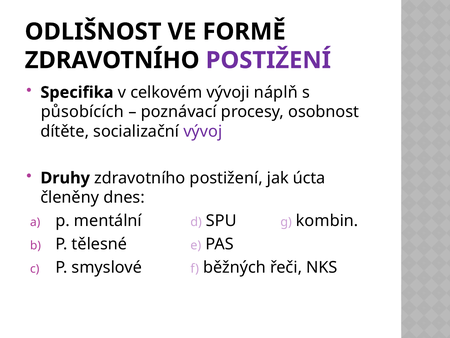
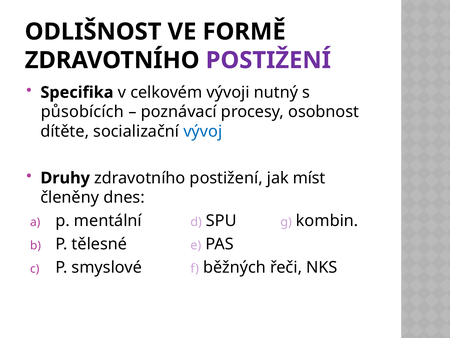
náplň: náplň -> nutný (276, 92)
vývoj colour: purple -> blue (203, 131)
úcta: úcta -> míst (309, 178)
